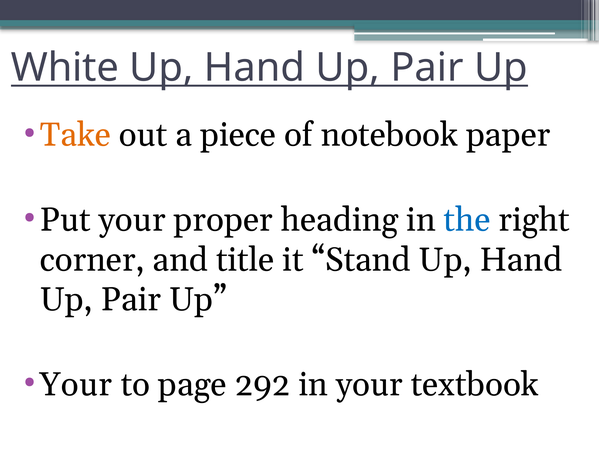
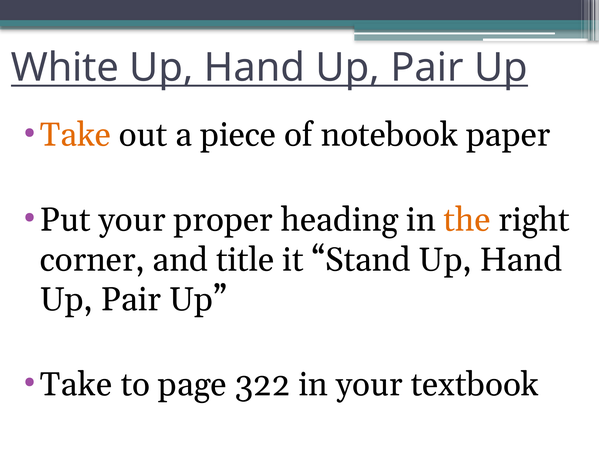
the colour: blue -> orange (467, 220)
Your: Your -> Take (76, 385)
292: 292 -> 322 (262, 385)
